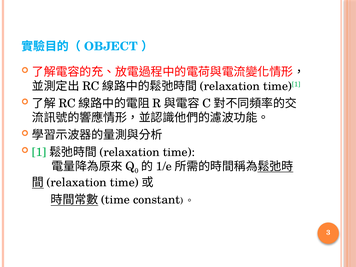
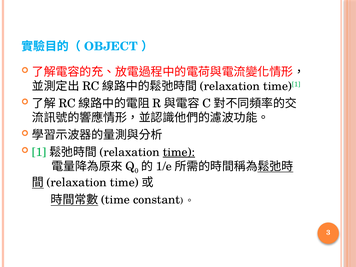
time underline: none -> present (179, 152)
